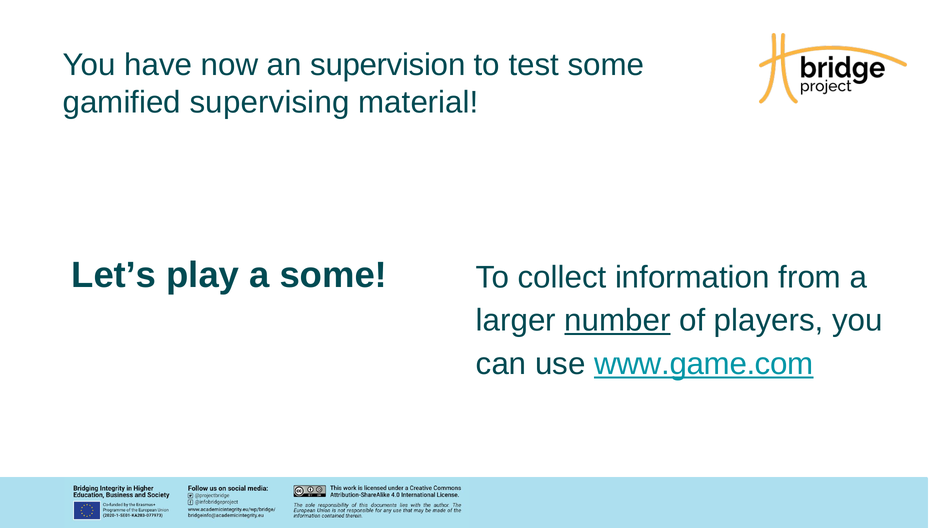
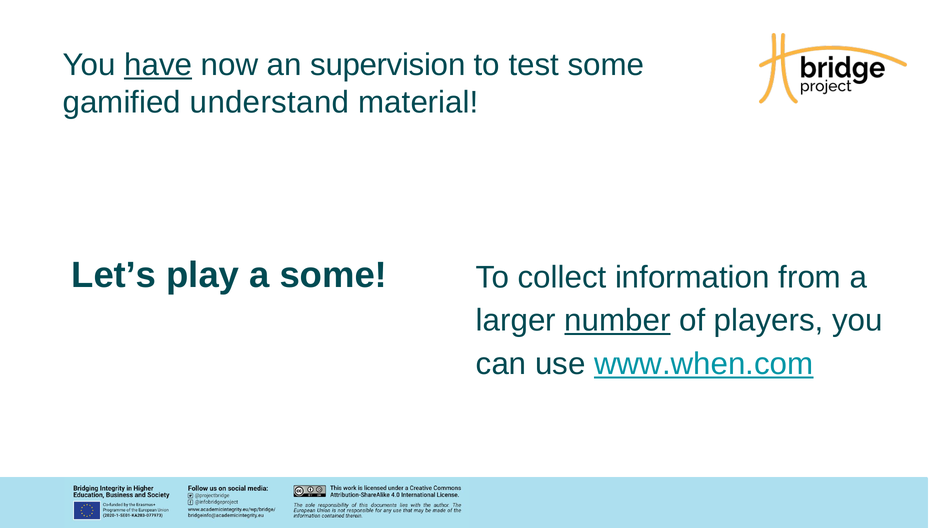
have underline: none -> present (158, 65)
supervising: supervising -> understand (270, 103)
www.game.com: www.game.com -> www.when.com (704, 364)
